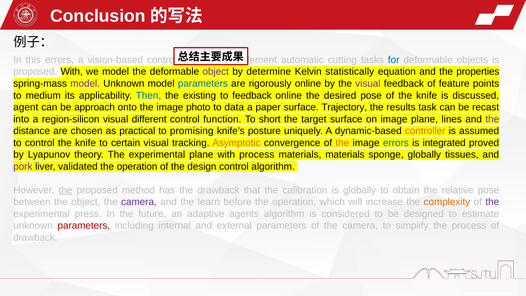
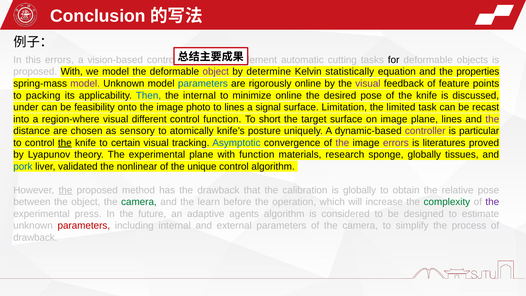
for colour: blue -> black (394, 60)
medium: medium -> packing (43, 95)
the existing: existing -> internal (199, 95)
to feedback: feedback -> minimize (252, 95)
agent: agent -> under (26, 107)
approach: approach -> feasibility (94, 107)
to data: data -> lines (234, 107)
paper: paper -> signal (268, 107)
Trajectory: Trajectory -> Limitation (344, 107)
results: results -> limited (401, 107)
region-silicon: region-silicon -> region-where (71, 119)
practical: practical -> sensory (137, 131)
promising: promising -> atomically (192, 131)
controller colour: orange -> purple (425, 131)
assumed: assumed -> particular (479, 131)
the underline: none -> present (65, 143)
Asymptotic colour: orange -> blue (236, 143)
the colour: orange -> purple (342, 143)
errors colour: blue -> purple (396, 143)
integrated: integrated -> literatures (444, 143)
with process: process -> function (257, 155)
materials materials: materials -> research (345, 155)
pork colour: purple -> blue (23, 166)
validated the operation: operation -> nonlinear (137, 166)
design: design -> unique (202, 166)
camera colour: purple -> green (139, 202)
complexity colour: orange -> green (447, 202)
